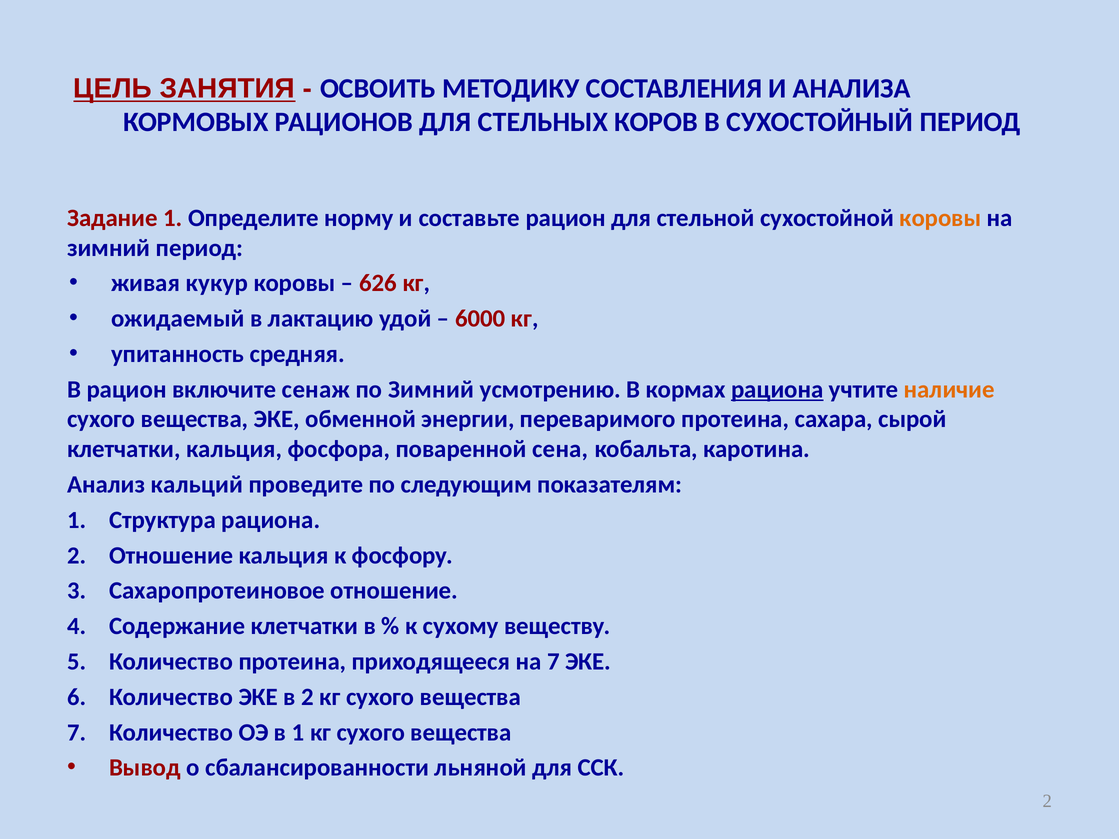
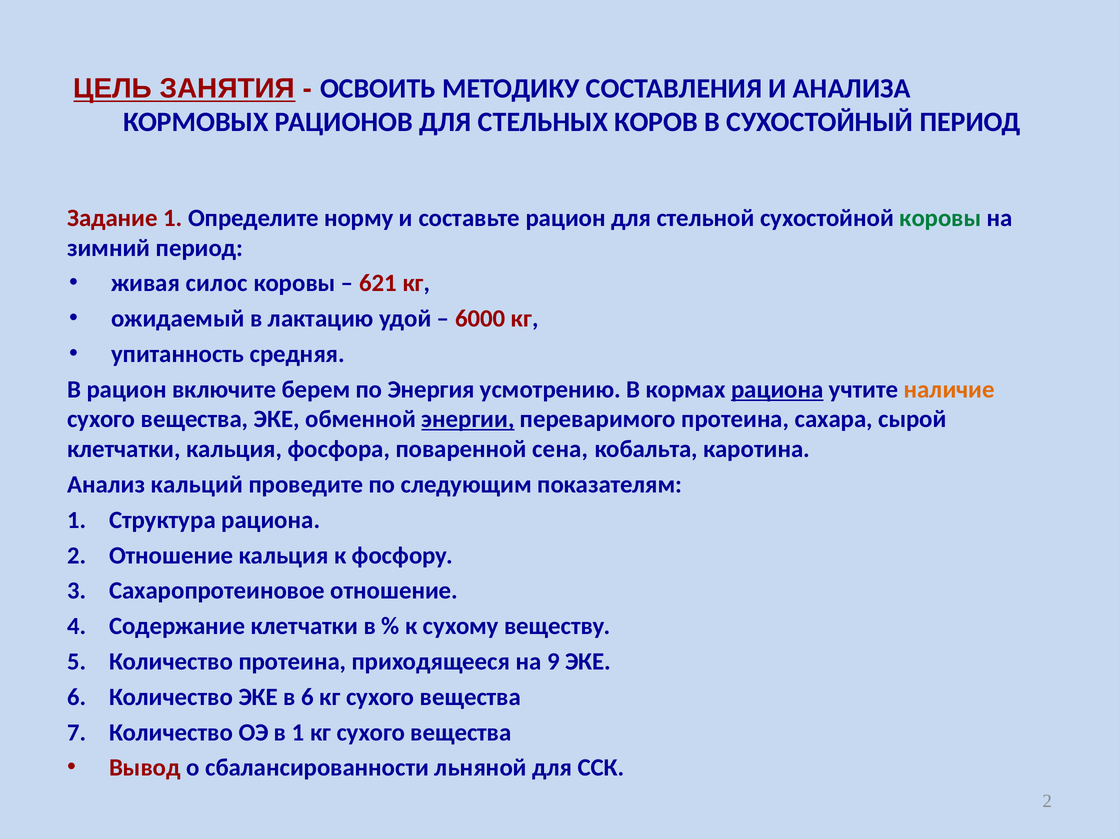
коровы colour: orange -> green (940, 218)
кукур: кукур -> силос (217, 283)
626: 626 -> 621 (378, 283)
сенаж: сенаж -> берем (316, 390)
по Зимний: Зимний -> Энергия (431, 390)
энергии underline: none -> present (468, 419)
на 7: 7 -> 9 (553, 662)
в 2: 2 -> 6 (308, 697)
